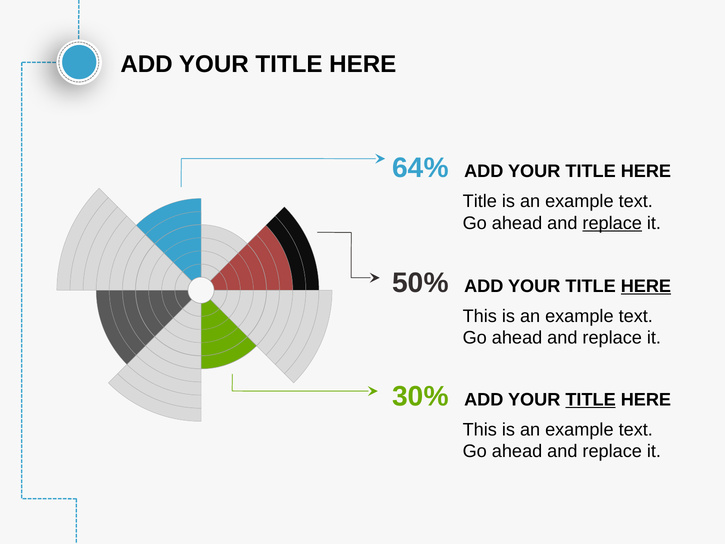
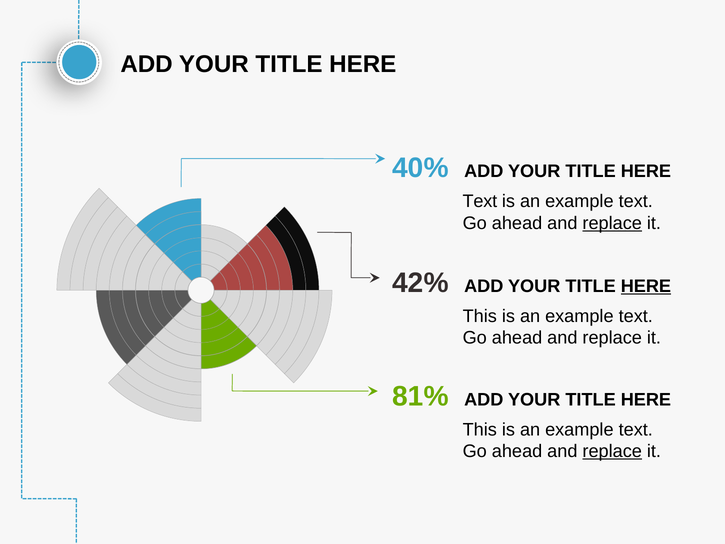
64%: 64% -> 40% (420, 168)
Title: Title -> Text (480, 201)
50%: 50% -> 42% (420, 283)
30%: 30% -> 81% (420, 396)
TITLE underline: present -> none (591, 400)
replace underline: none -> present (612, 451)
